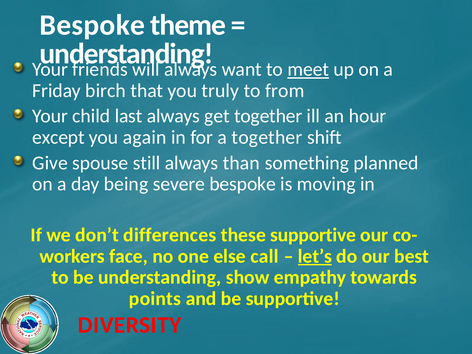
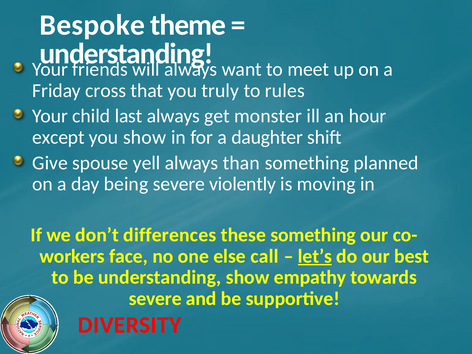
meet underline: present -> none (308, 69)
birch: birch -> cross (106, 91)
from: from -> rules (285, 91)
get together: together -> monster (268, 116)
you again: again -> show (145, 137)
a together: together -> daughter (267, 137)
still: still -> yell (147, 163)
severe bespoke: bespoke -> violently (243, 184)
these supportive: supportive -> something (313, 235)
points: points -> severe (155, 299)
